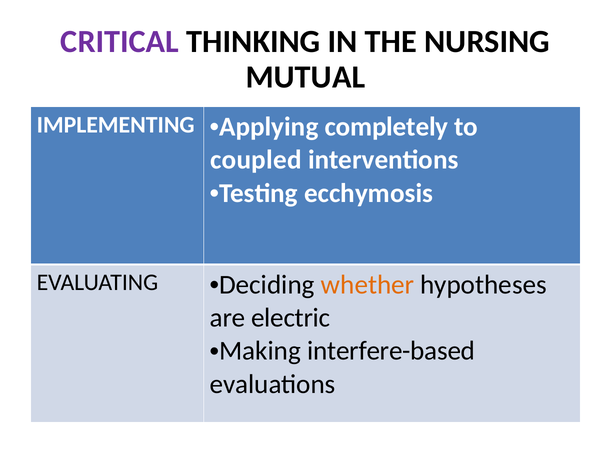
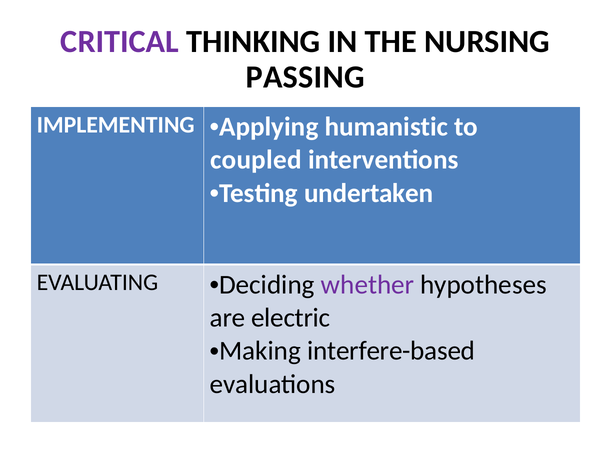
MUTUAL: MUTUAL -> PASSING (305, 77)
completely: completely -> humanistic (386, 127)
ecchymosis: ecchymosis -> undertaken (369, 193)
whether colour: orange -> purple (368, 285)
